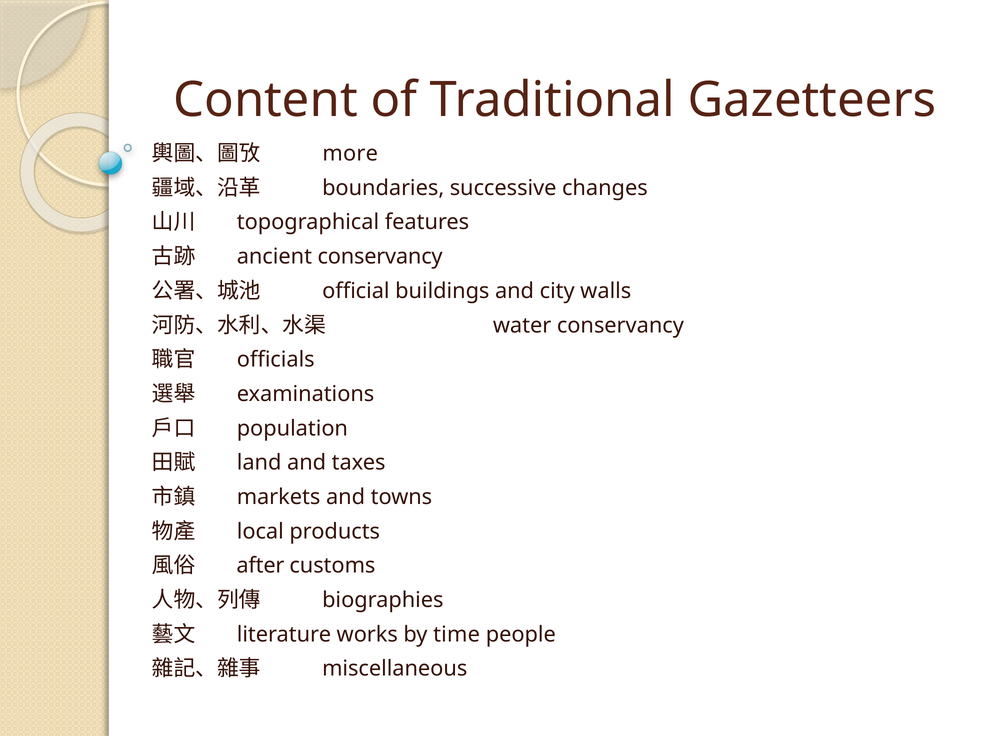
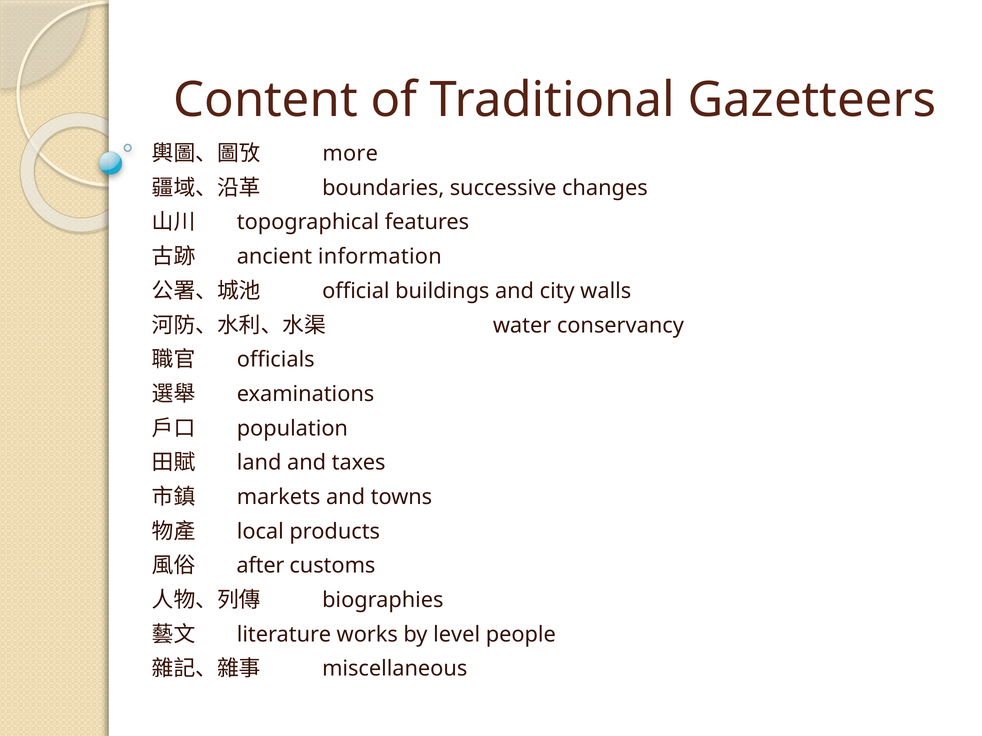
ancient conservancy: conservancy -> information (380, 257)
time: time -> level (457, 635)
